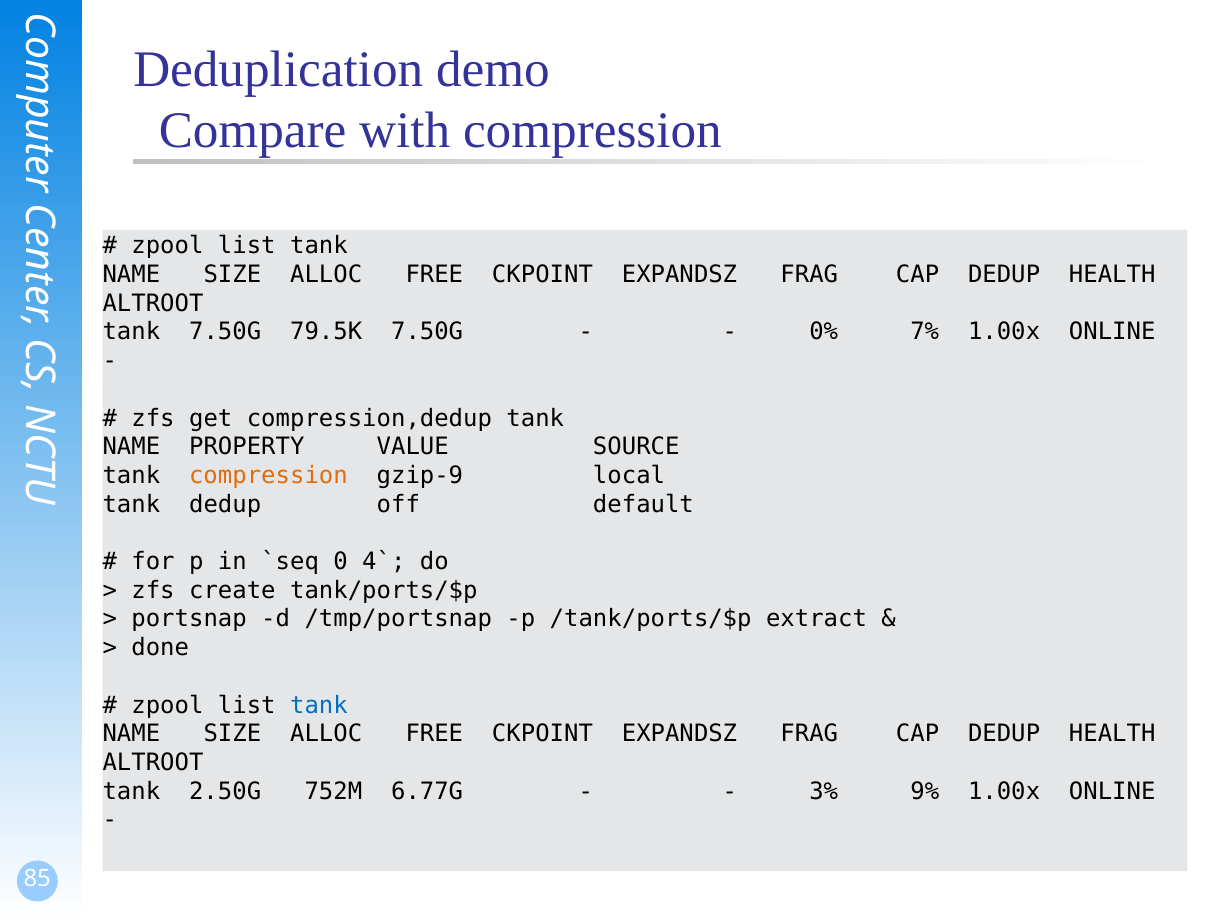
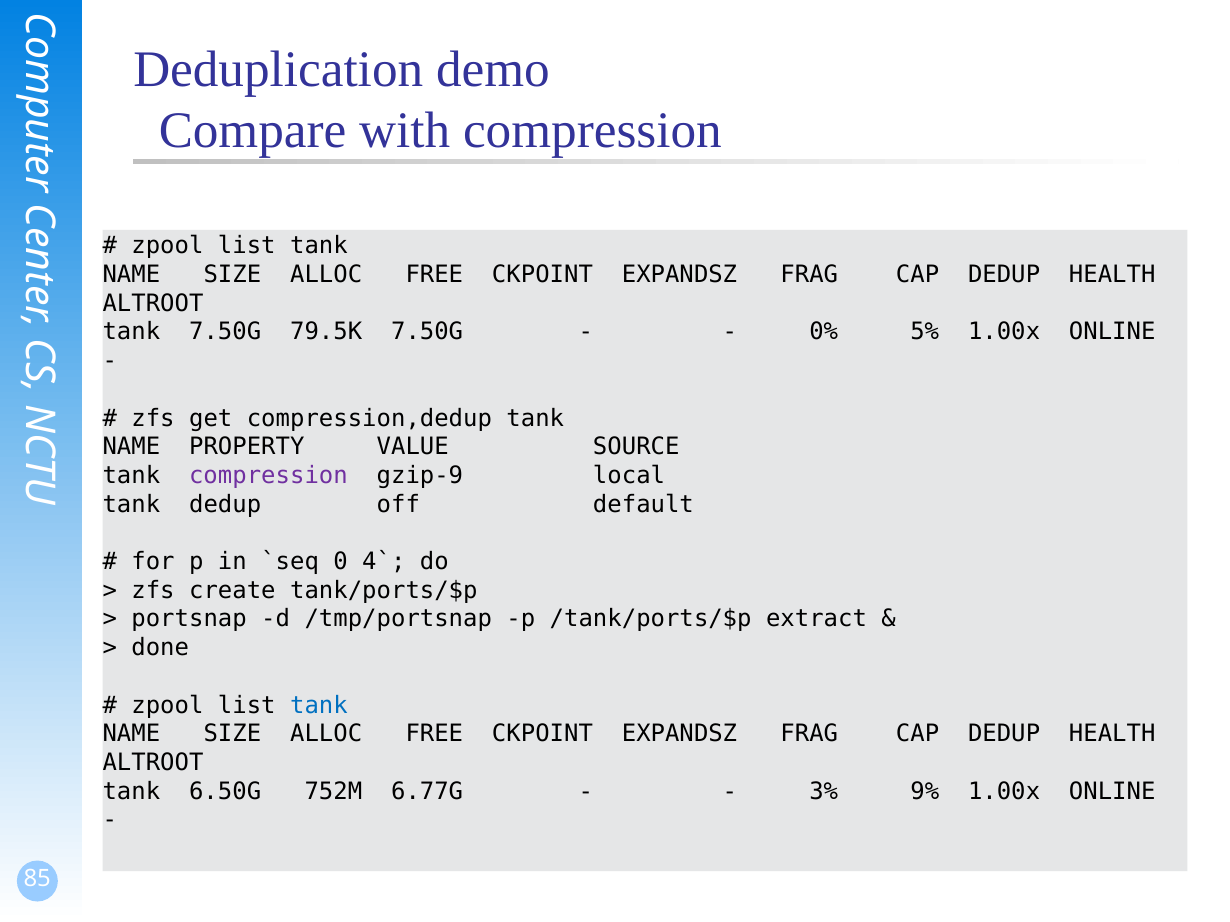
7%: 7% -> 5% (925, 332)
compression colour: orange -> purple (268, 476)
2.50G: 2.50G -> 6.50G (225, 792)
